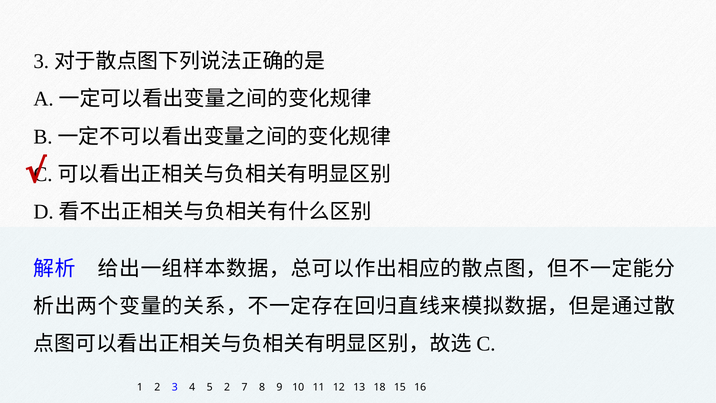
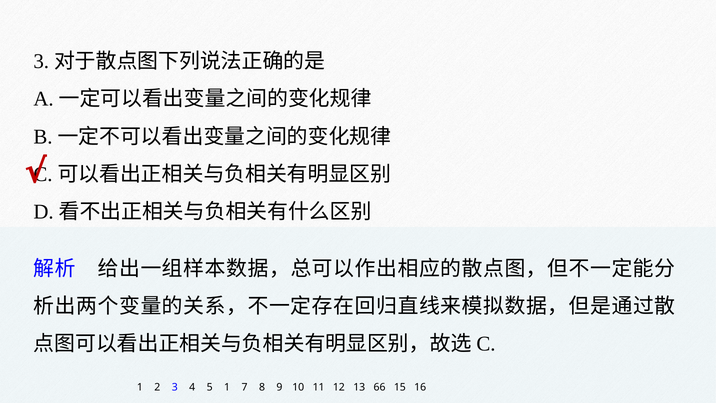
5 2: 2 -> 1 (227, 387)
18: 18 -> 66 (380, 387)
